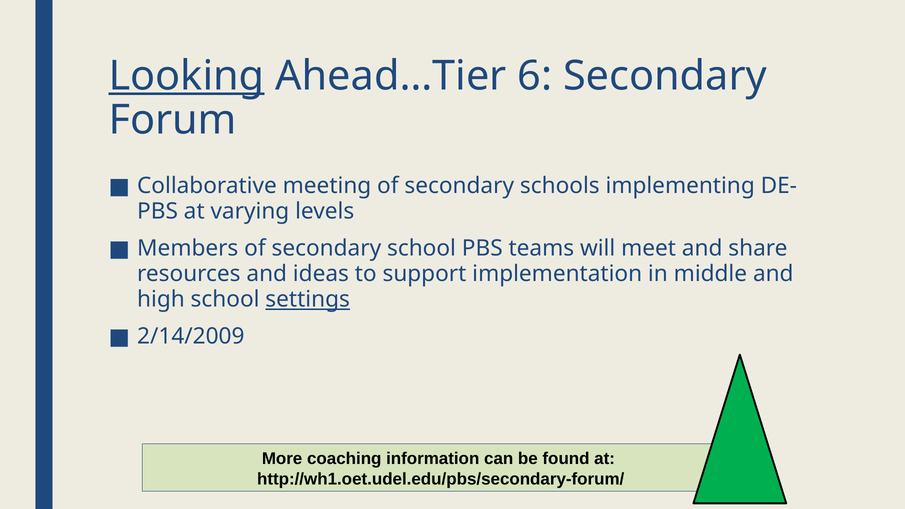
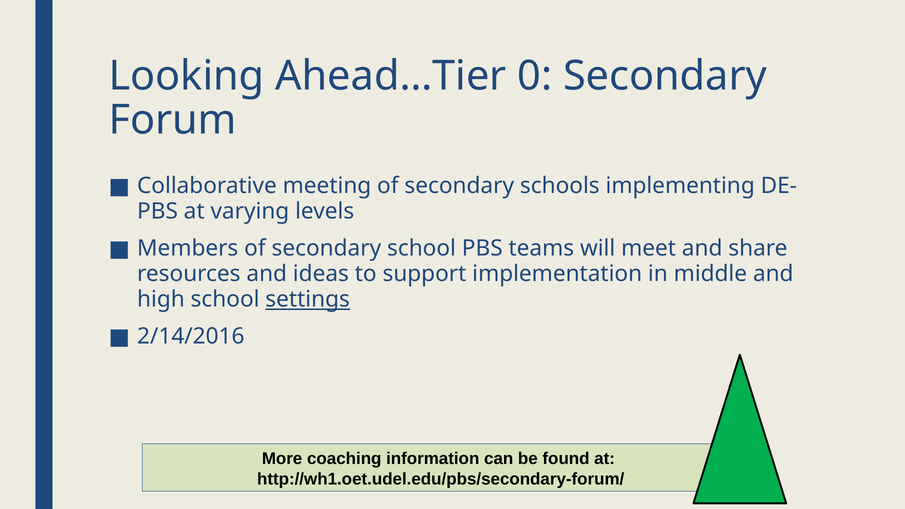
Looking underline: present -> none (187, 76)
6: 6 -> 0 (535, 76)
2/14/2009: 2/14/2009 -> 2/14/2016 (191, 336)
